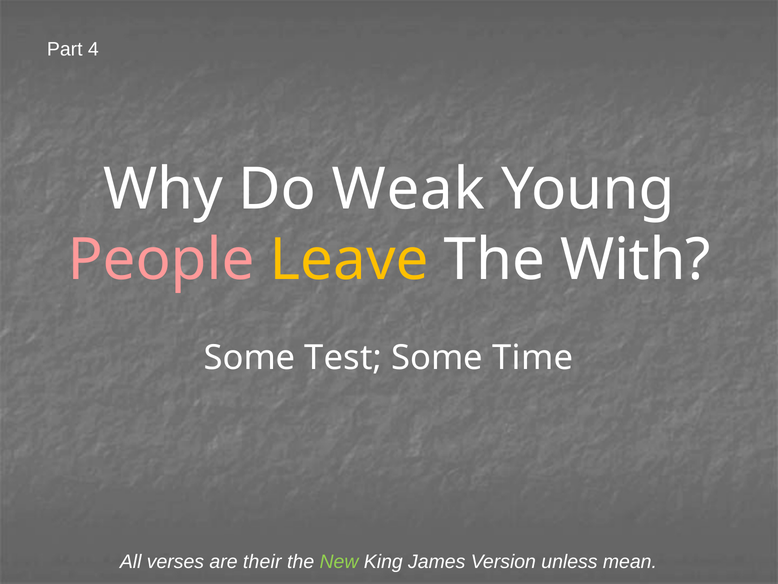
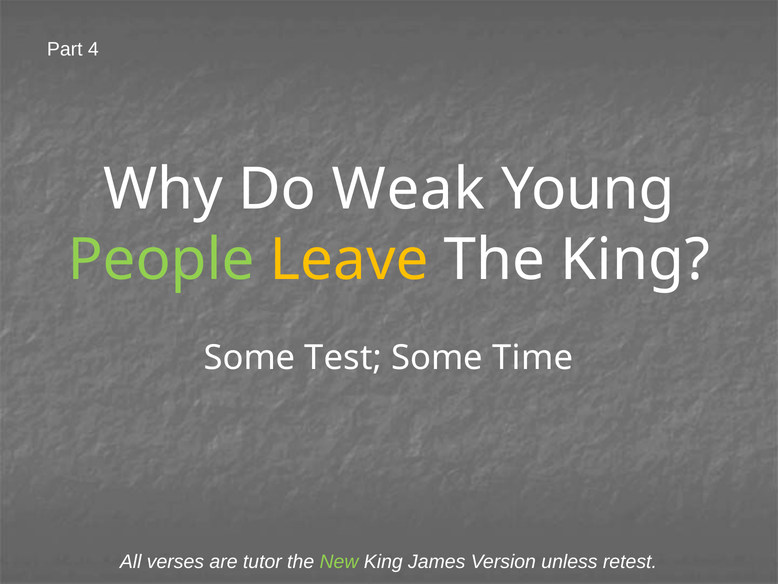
People colour: pink -> light green (161, 260)
The With: With -> King (635, 260)
their: their -> tutor (262, 561)
mean: mean -> retest (630, 561)
